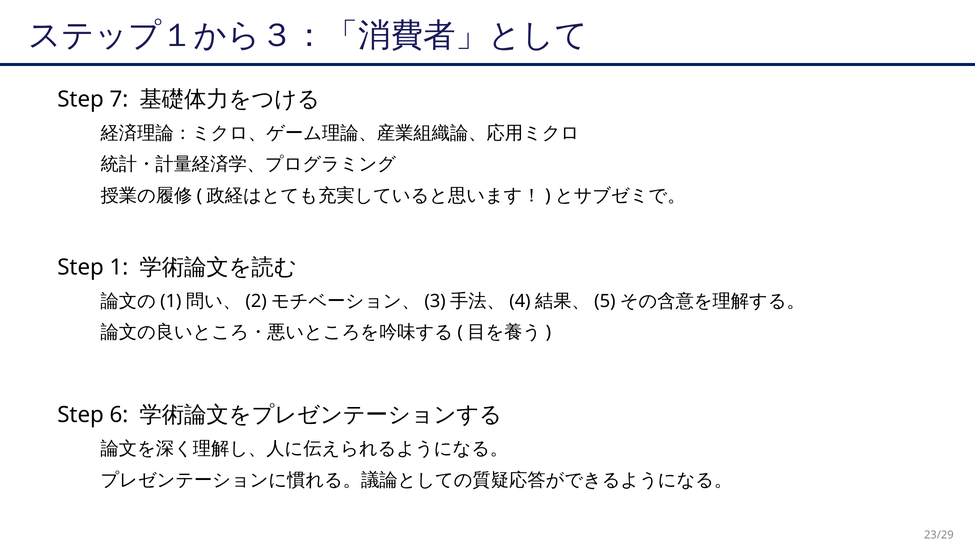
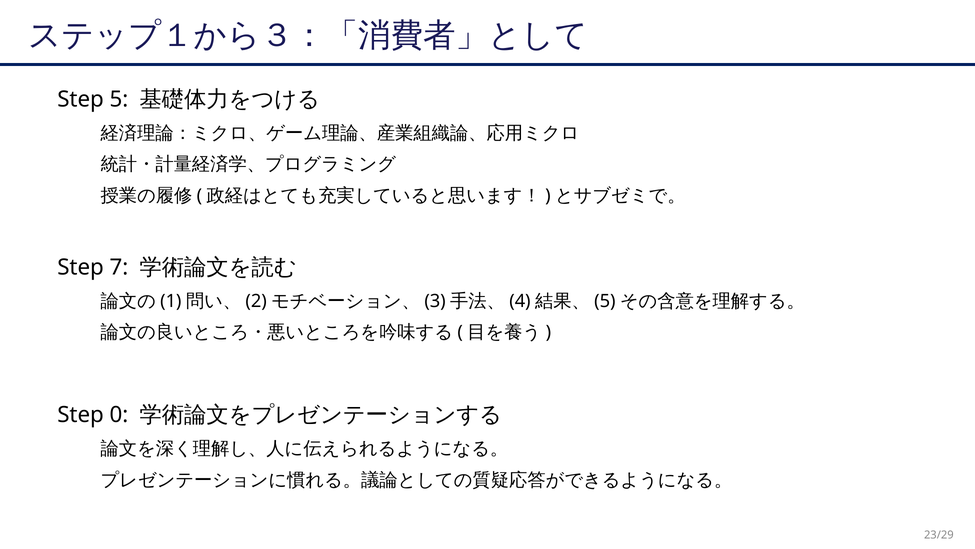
7: 7 -> 5 (119, 99)
1: 1 -> 7 (119, 267)
6: 6 -> 0 (119, 415)
